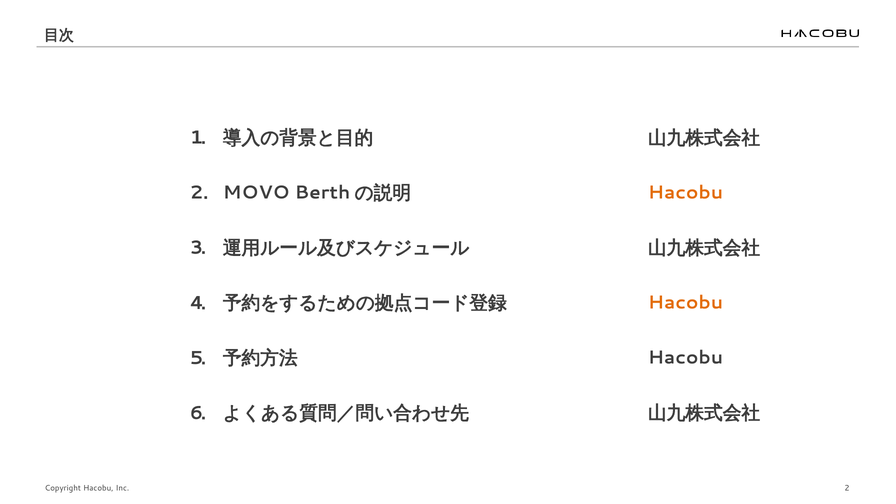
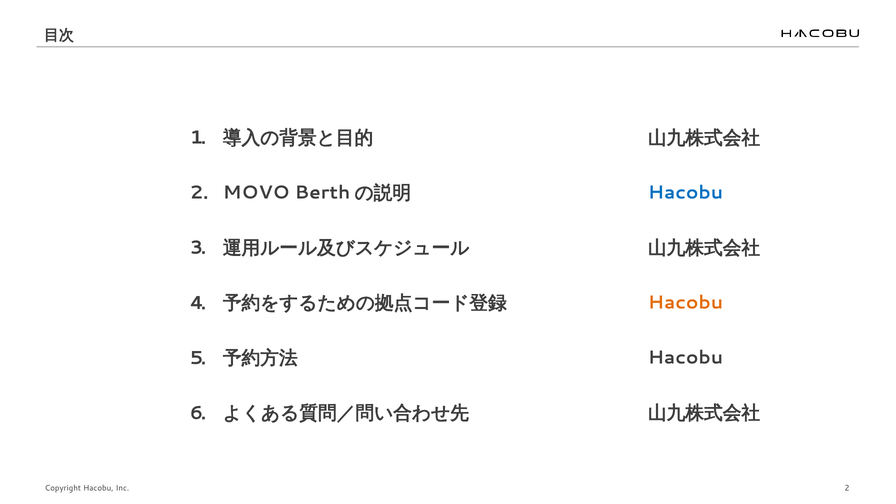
Hacobu colour: orange -> blue (685, 193)
